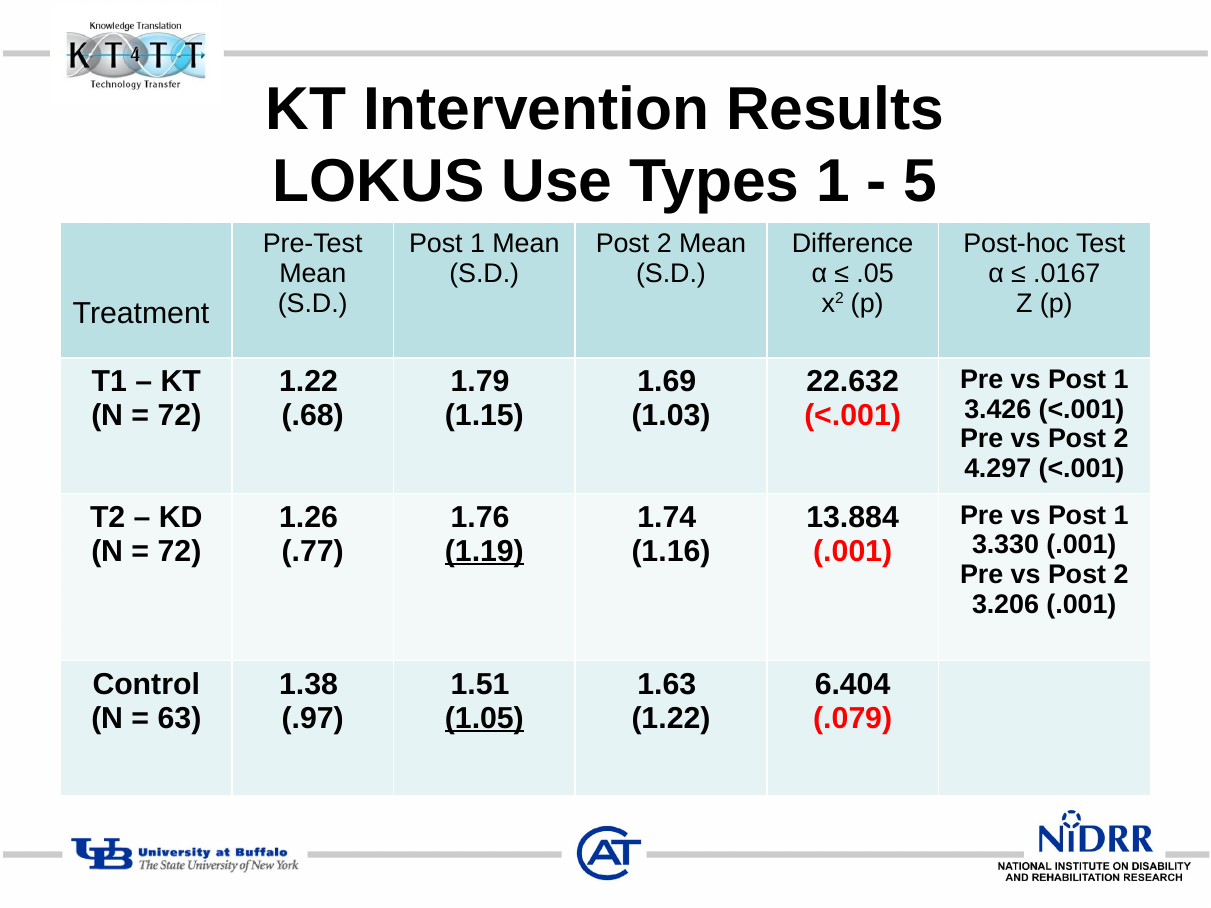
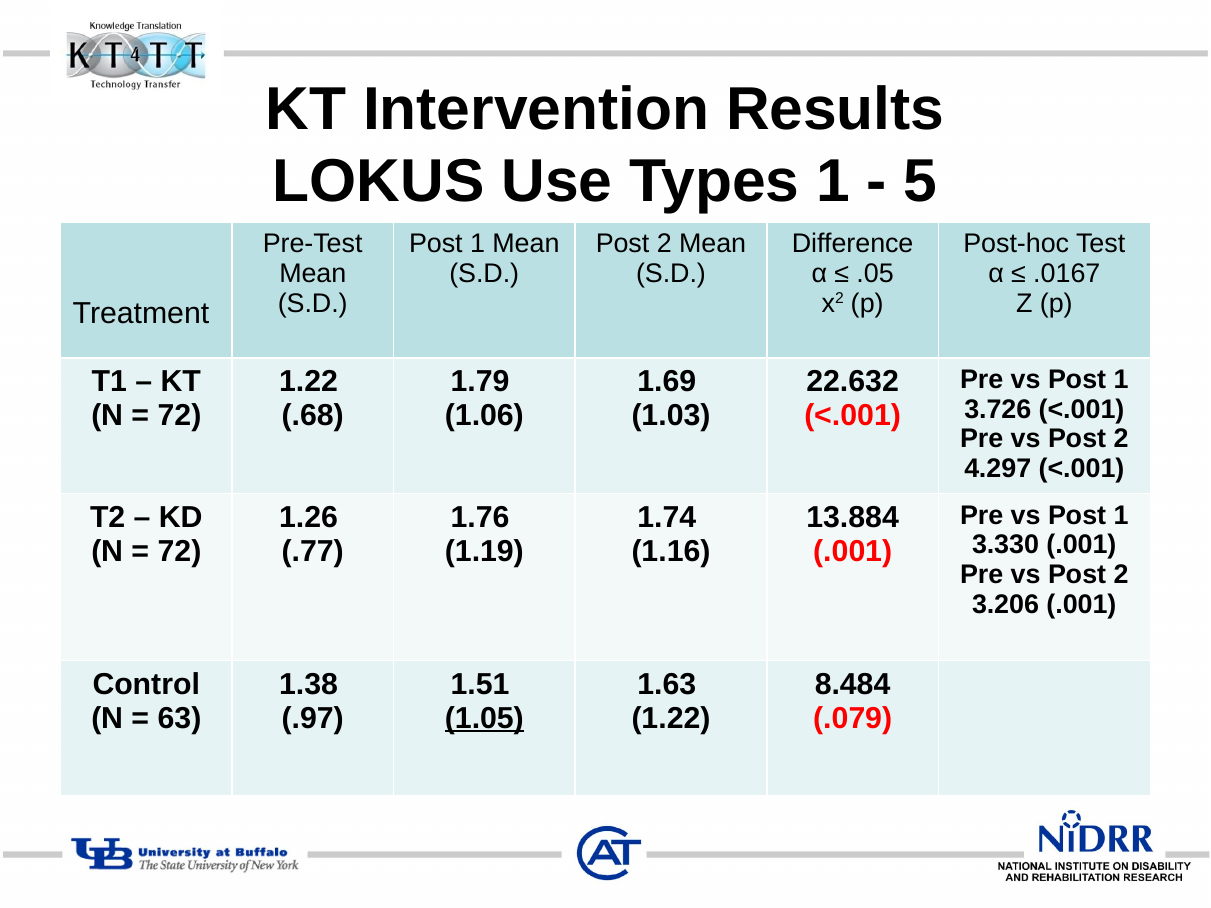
3.426: 3.426 -> 3.726 (998, 409)
1.15: 1.15 -> 1.06 (484, 415)
1.19 underline: present -> none (484, 551)
6.404: 6.404 -> 8.484 (853, 684)
